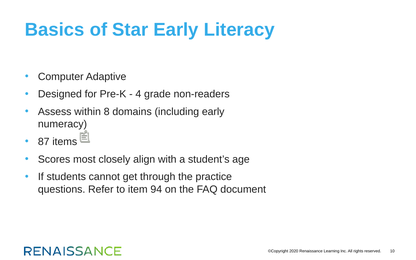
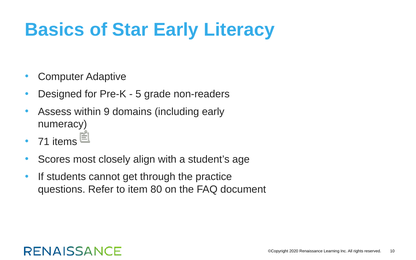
4: 4 -> 5 (138, 94)
8: 8 -> 9 (107, 112)
87: 87 -> 71 (44, 142)
94: 94 -> 80 (156, 189)
